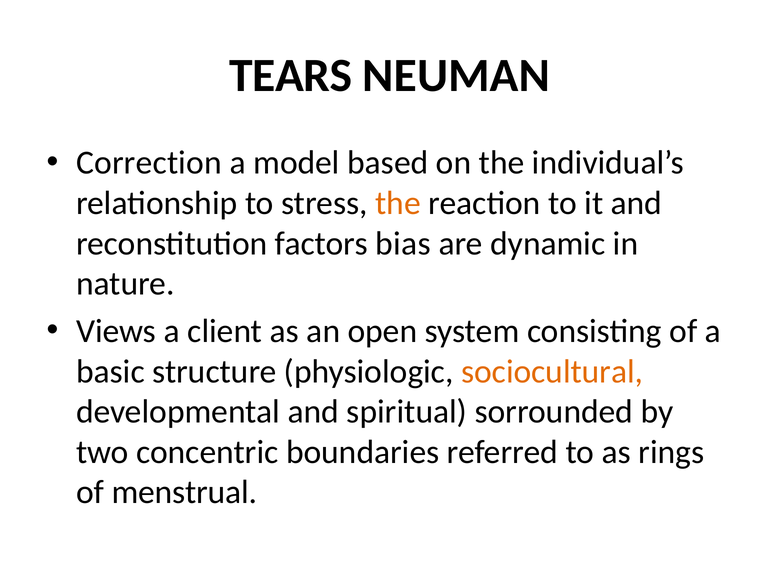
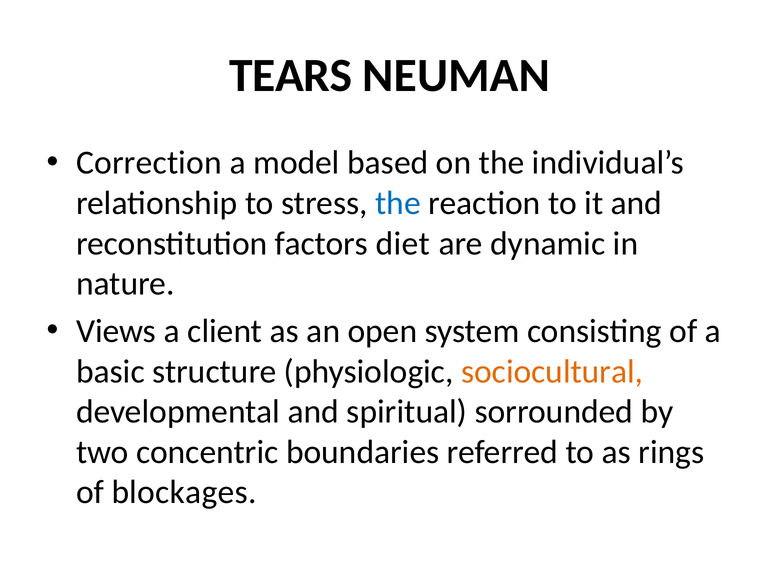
the colour: orange -> blue (398, 203)
bias: bias -> diet (403, 244)
menstrual: menstrual -> blockages (184, 492)
